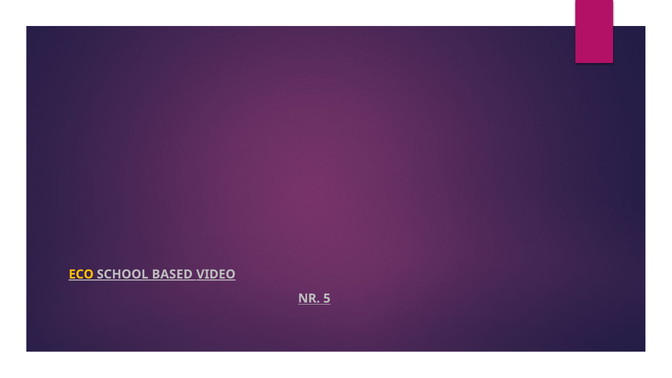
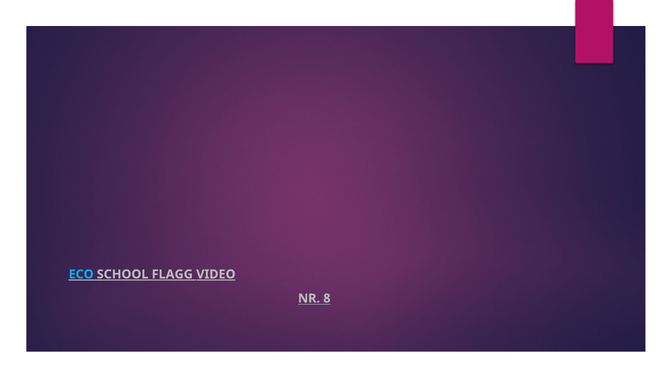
ECO colour: yellow -> light blue (81, 274)
BASED: BASED -> FLAGG (172, 274)
5: 5 -> 8 (327, 298)
